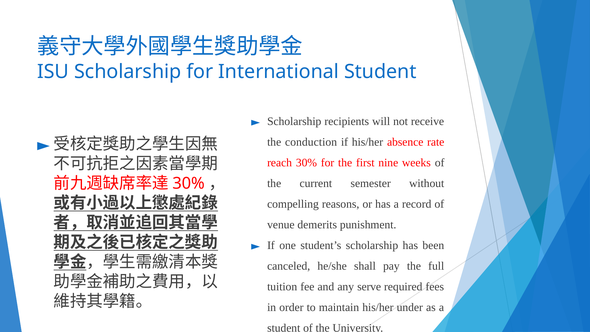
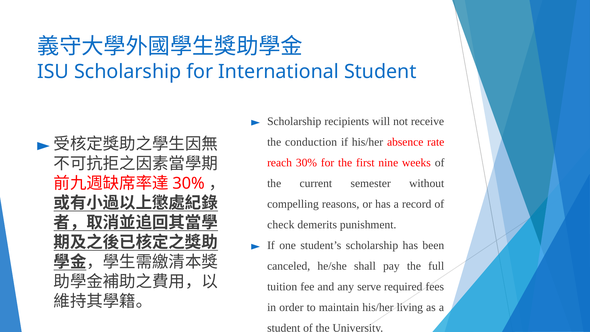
venue: venue -> check (281, 225)
under: under -> living (410, 307)
